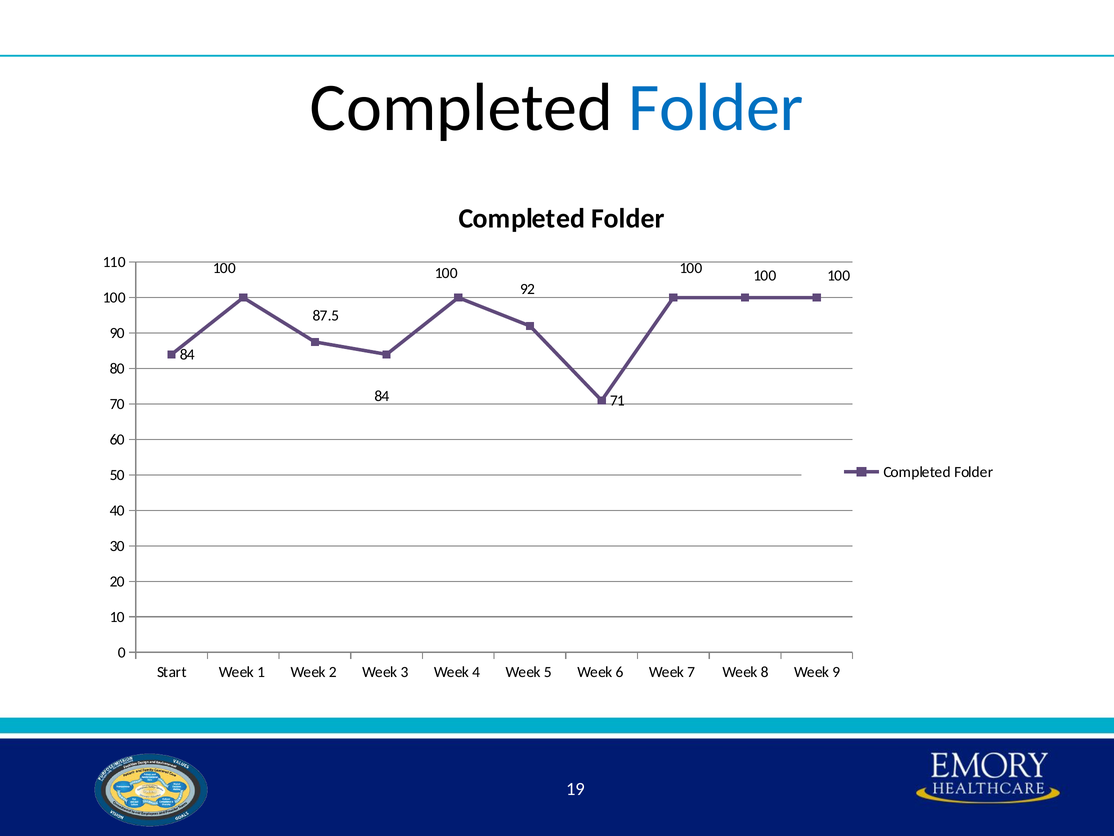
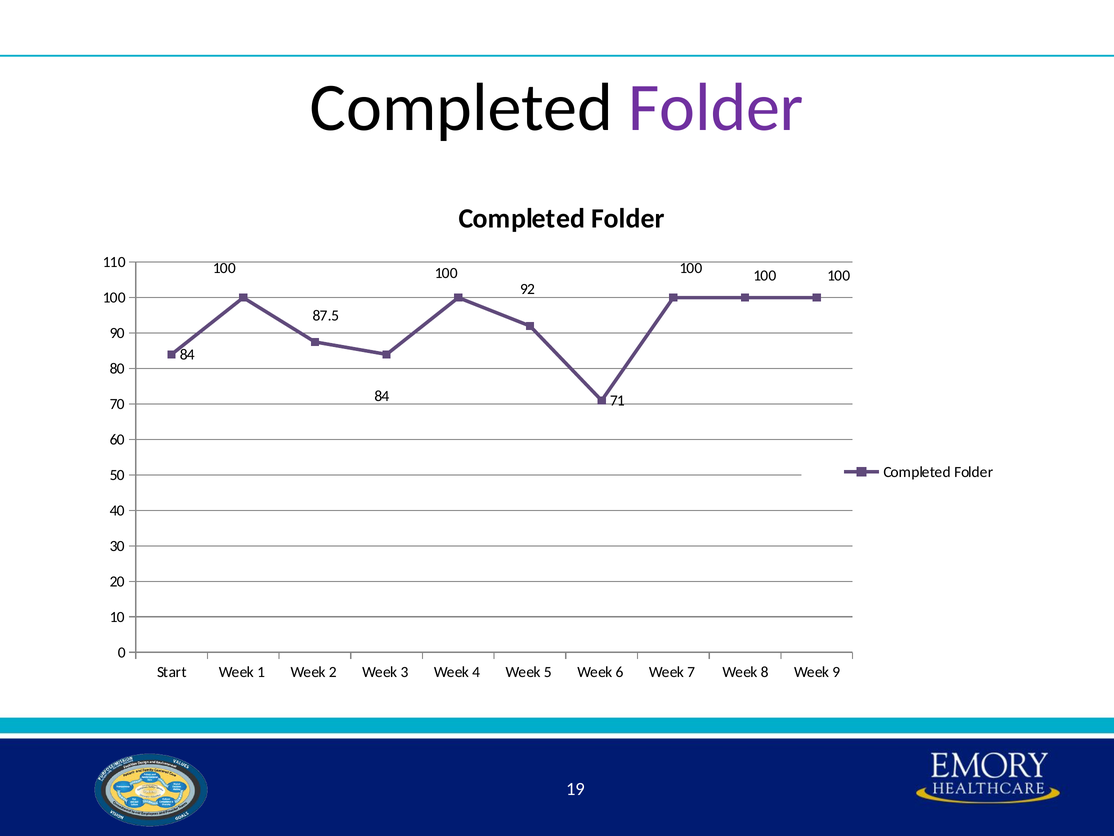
Folder colour: blue -> purple (716, 108)
